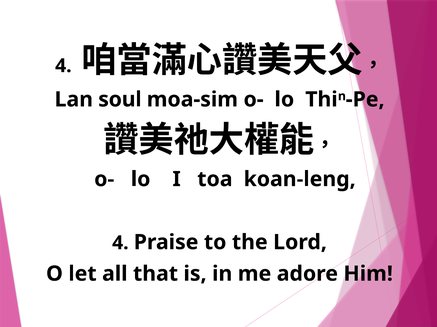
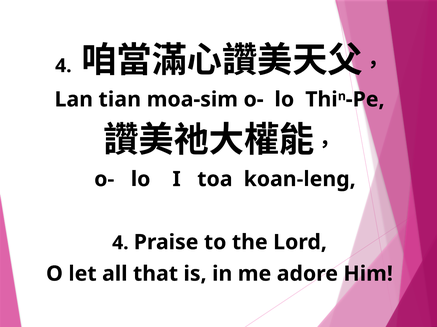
soul: soul -> tian (120, 100)
